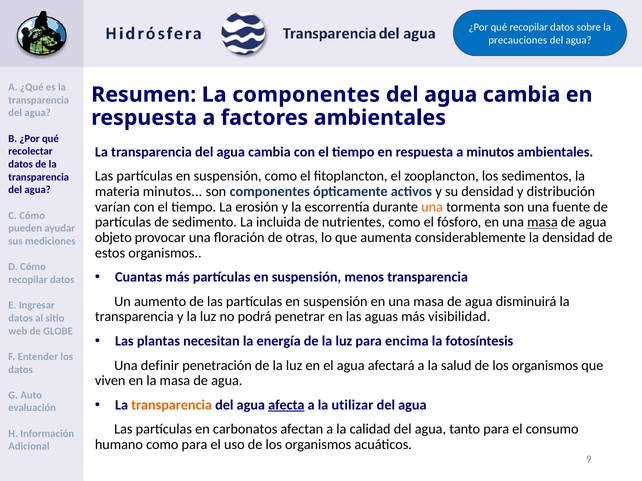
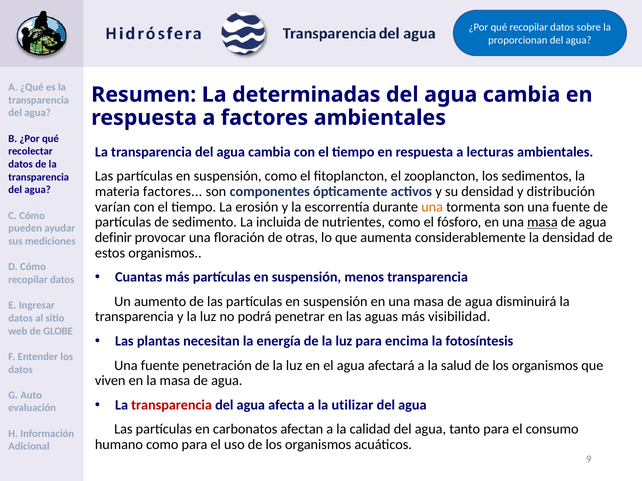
precauciones: precauciones -> proporcionan (518, 40)
La componentes: componentes -> determinadas (306, 95)
a minutos: minutos -> lecturas (490, 152)
materia minutos: minutos -> factores (173, 192)
objeto: objeto -> definir (113, 238)
definir: definir -> fuente (160, 366)
transparencia colour: orange -> red (172, 405)
afecta underline: present -> none (286, 405)
